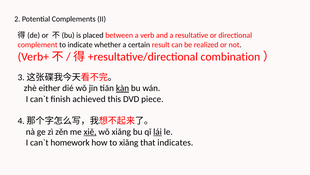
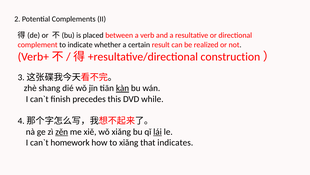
combination: combination -> construction (230, 56)
either: either -> shang (49, 88)
achieved: achieved -> precedes (89, 99)
piece: piece -> while (152, 99)
zěn underline: none -> present (62, 131)
xiě underline: present -> none (90, 131)
